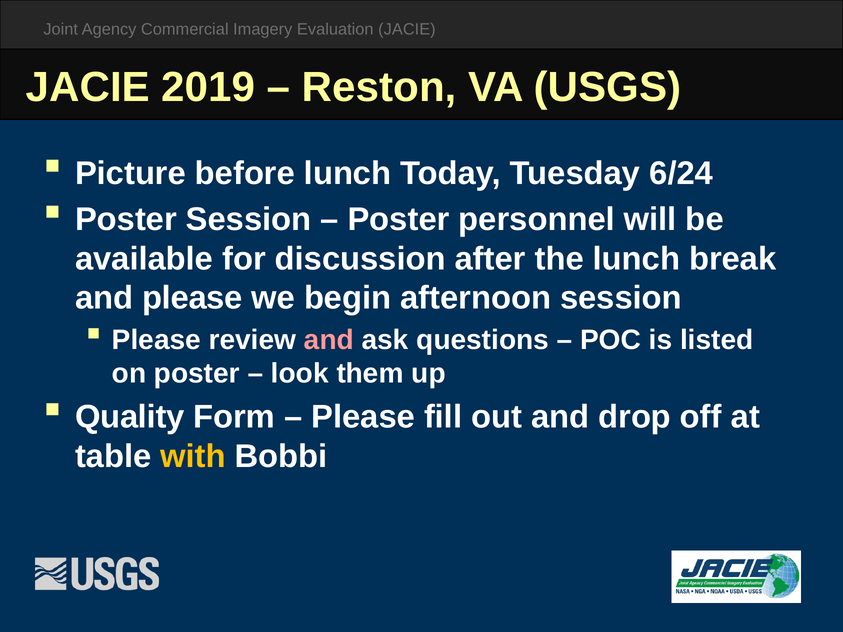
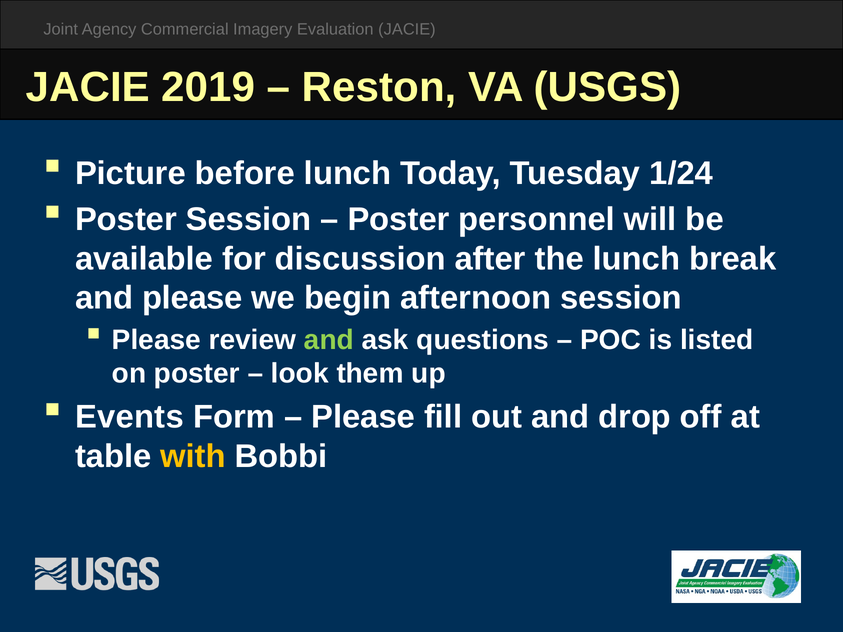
6/24: 6/24 -> 1/24 (681, 174)
and colour: pink -> light green (329, 340)
Quality: Quality -> Events (129, 417)
